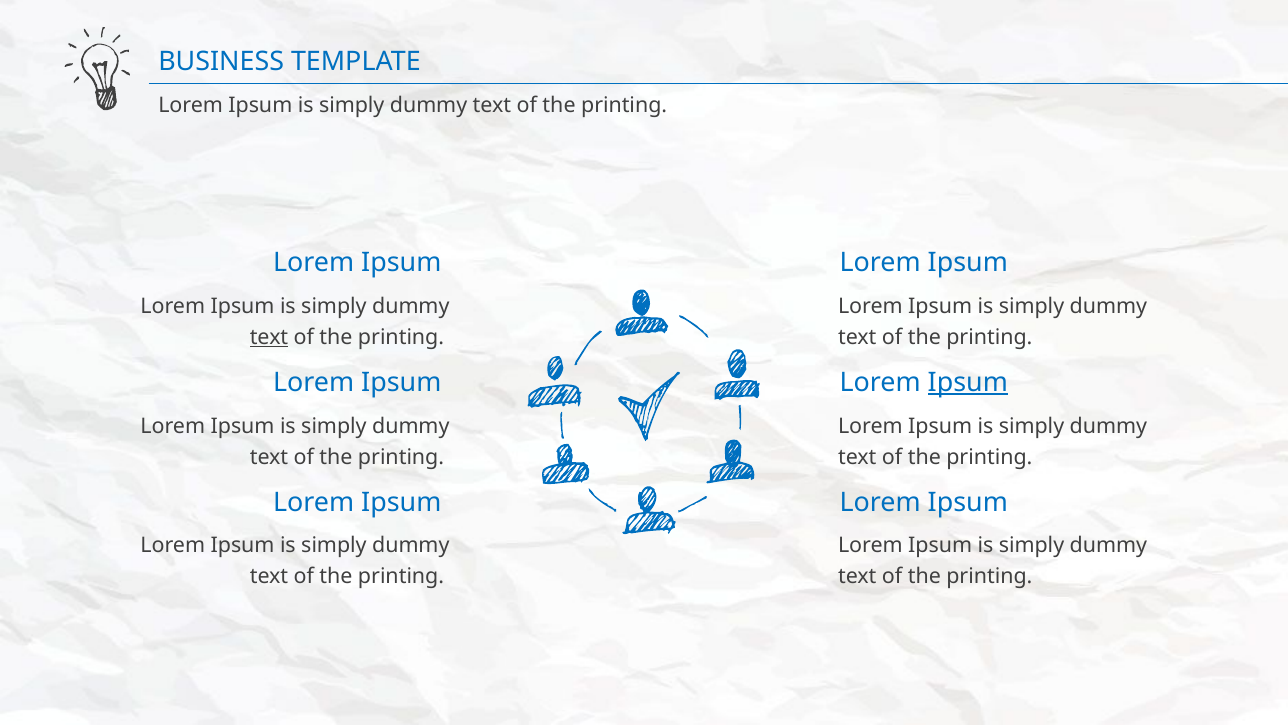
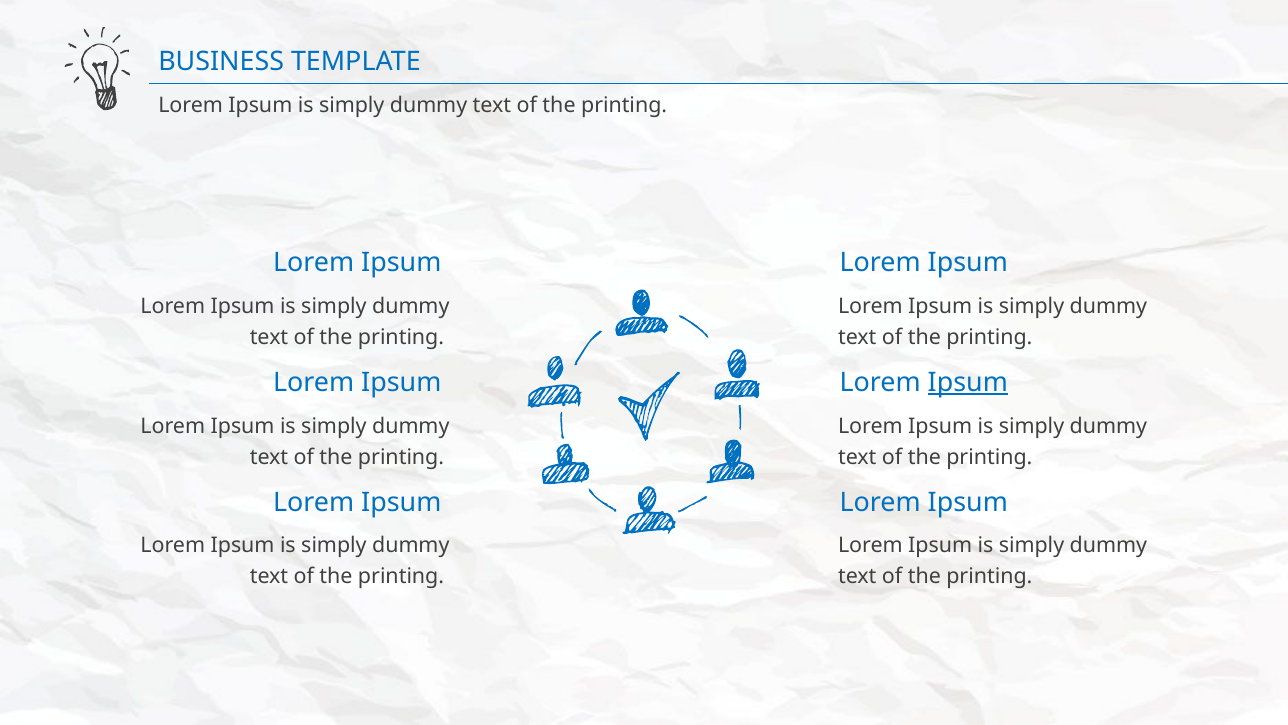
text underline: present -> none (269, 337)
